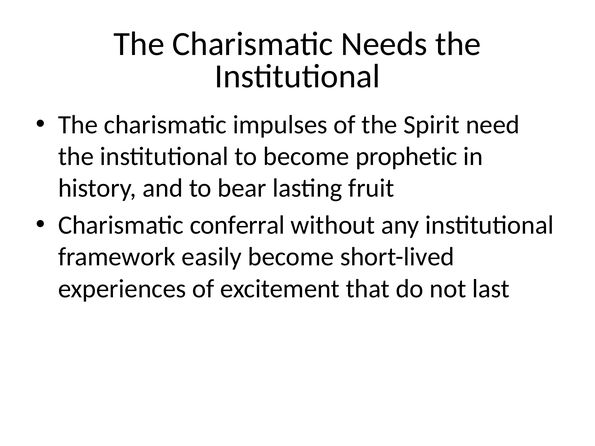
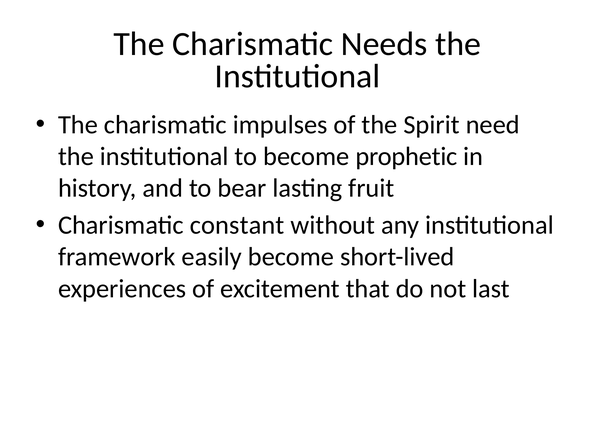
conferral: conferral -> constant (237, 225)
